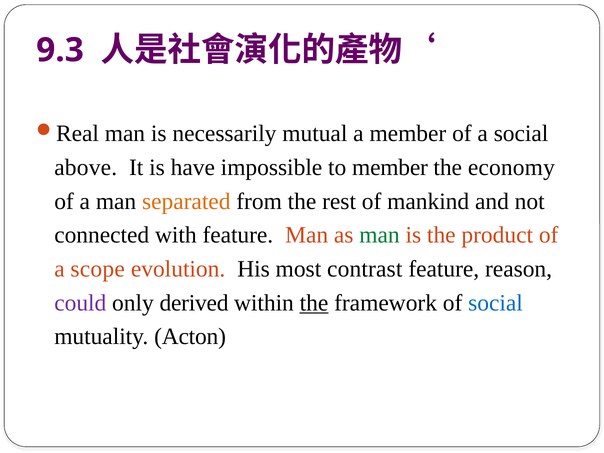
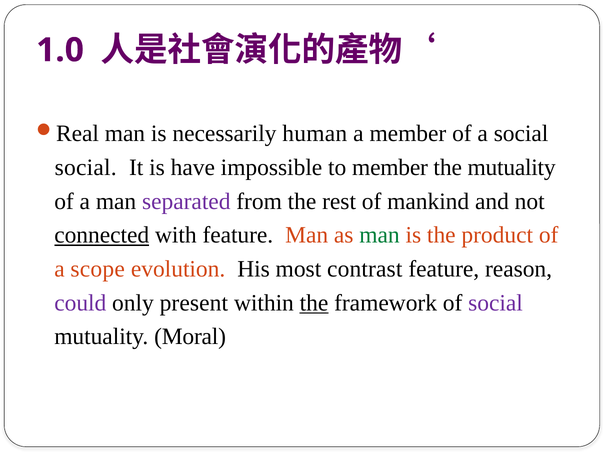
9.3: 9.3 -> 1.0 (60, 50)
mutual: mutual -> human (315, 134)
above: above -> social (86, 168)
the economy: economy -> mutuality (512, 168)
separated colour: orange -> purple (186, 201)
connected underline: none -> present (102, 235)
derived: derived -> present (194, 303)
social colour: blue -> purple (496, 303)
Acton: Acton -> Moral (190, 337)
